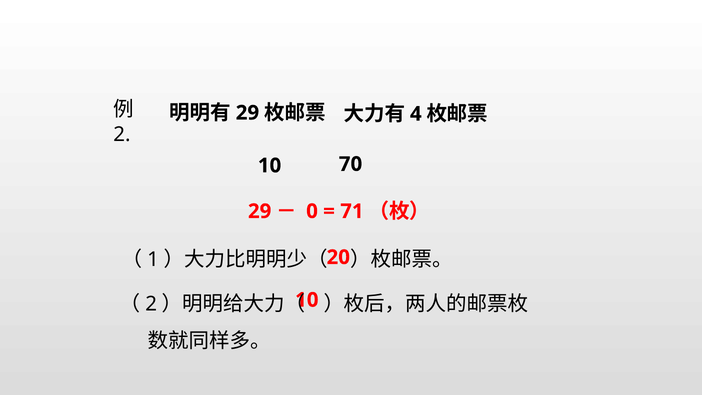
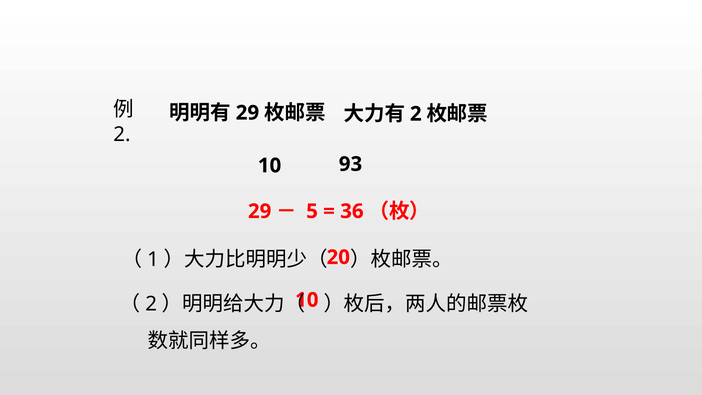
4: 4 -> 2 (416, 114)
70: 70 -> 93 (351, 164)
0: 0 -> 5 (312, 211)
71: 71 -> 36 (352, 211)
